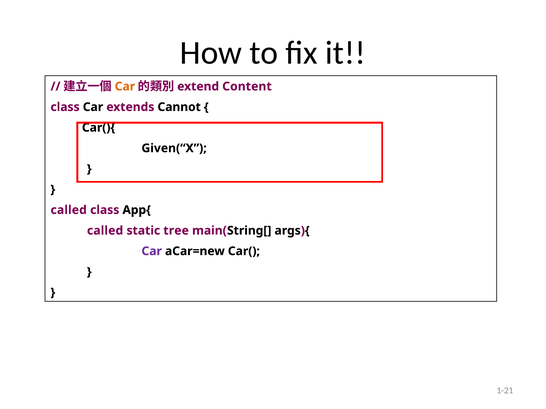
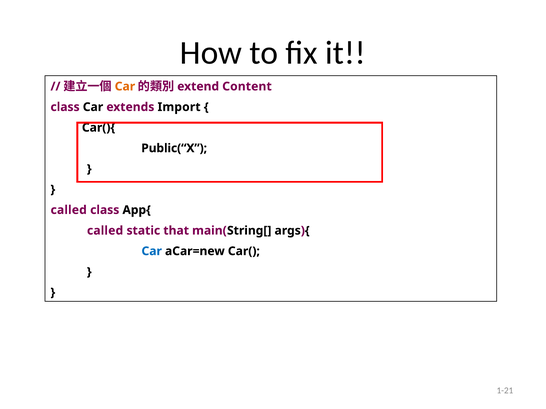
Cannot: Cannot -> Import (179, 107)
Given(“X: Given(“X -> Public(“X (174, 148)
tree: tree -> that (176, 231)
Car colour: purple -> blue (152, 251)
